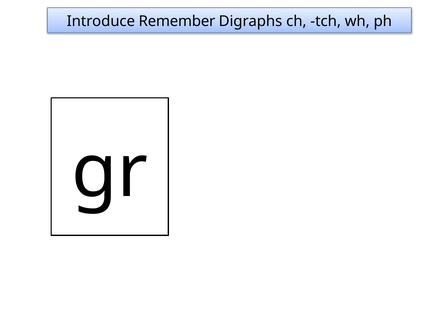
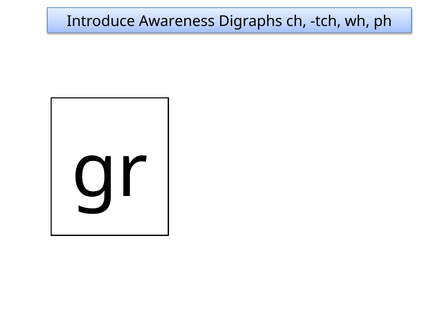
Remember: Remember -> Awareness (177, 21)
